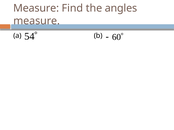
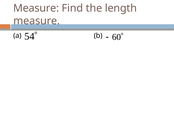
angles: angles -> length (121, 8)
